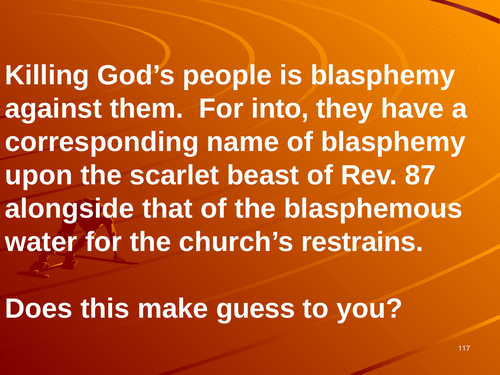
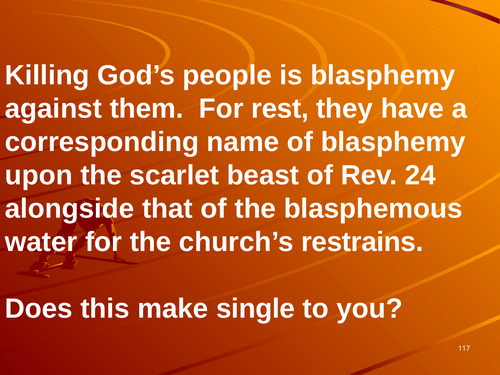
into: into -> rest (280, 109)
87: 87 -> 24 (420, 175)
guess: guess -> single (256, 309)
